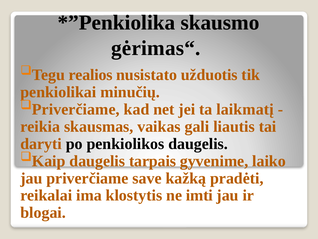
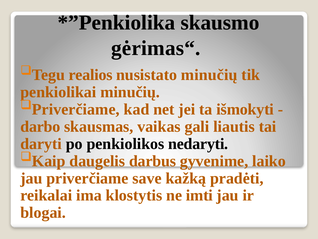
nusistato užduotis: užduotis -> minučių (209, 75)
laikmatį: laikmatį -> išmokyti (245, 109)
reikia: reikia -> darbo (40, 126)
penkiolikos daugelis: daugelis -> nedaryti (198, 144)
tarpais: tarpais -> darbus (153, 161)
